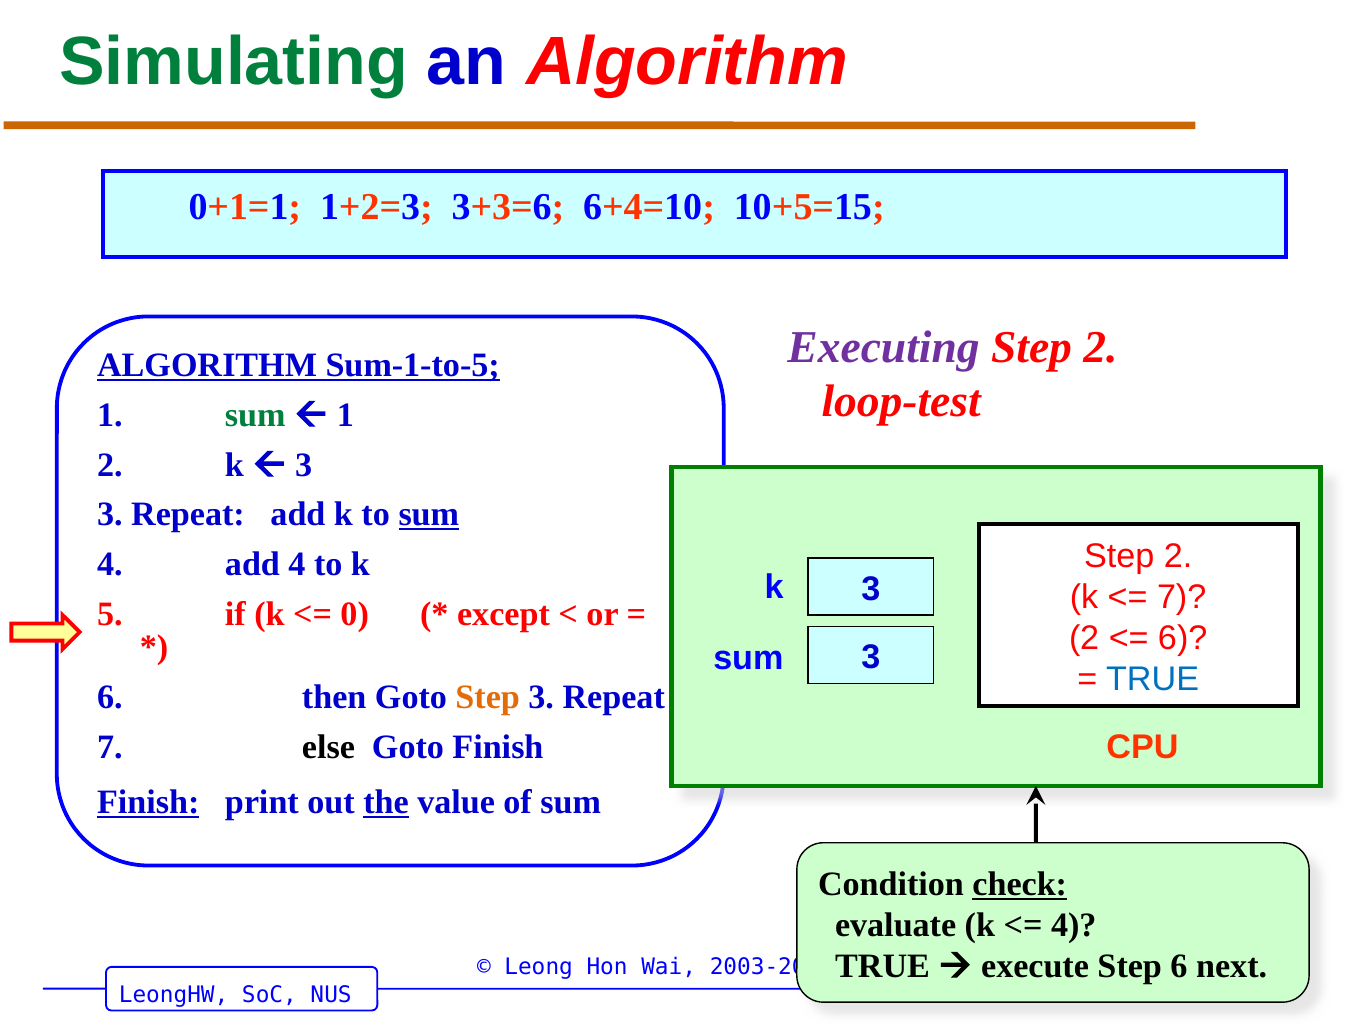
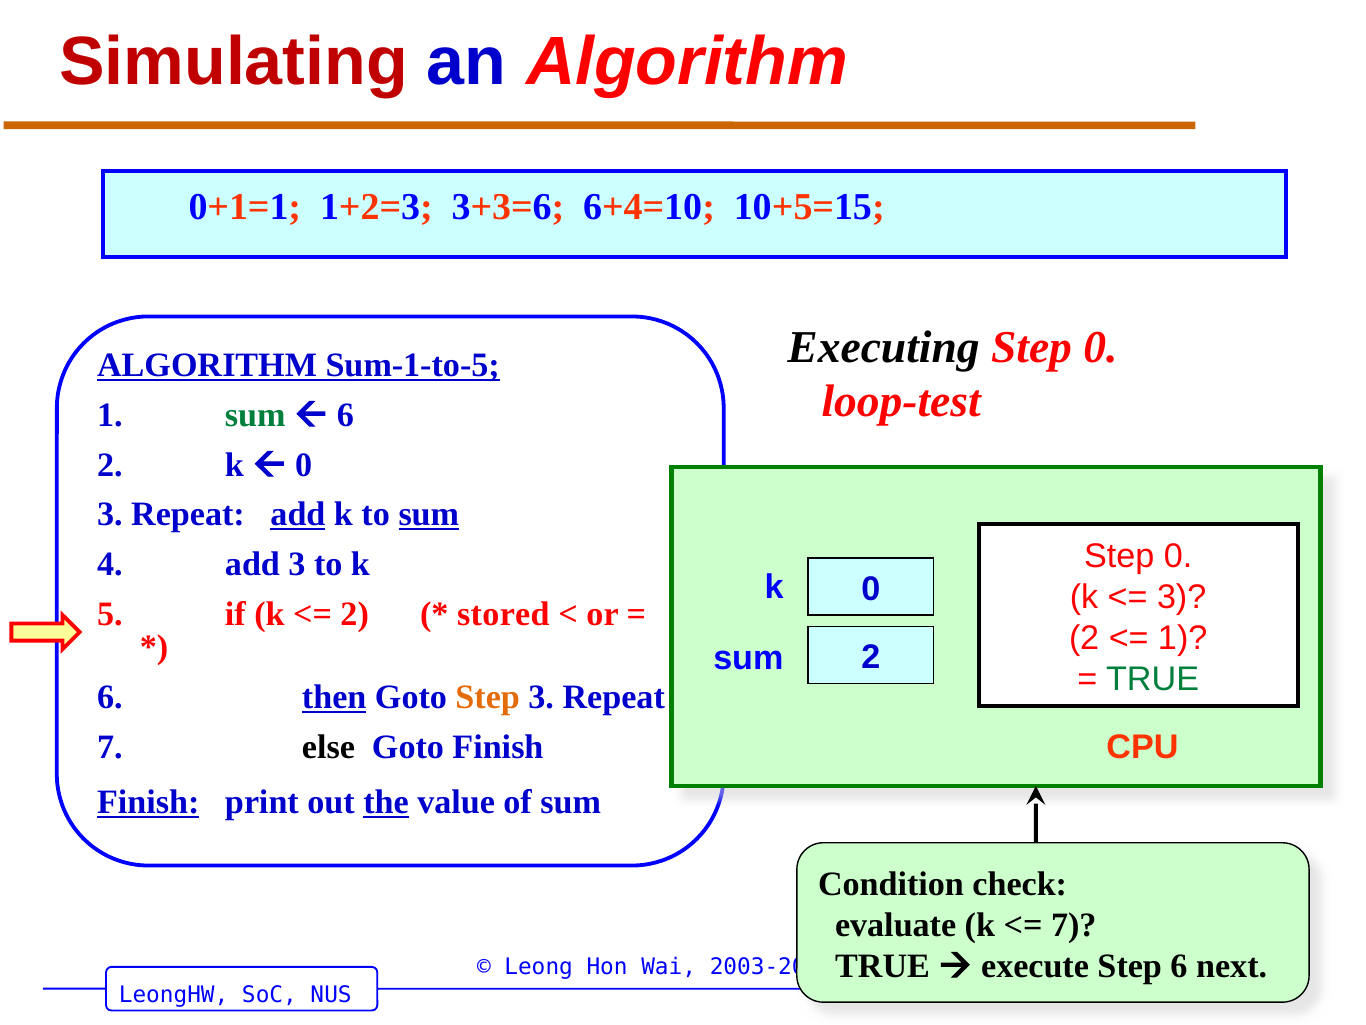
Simulating colour: green -> red (234, 62)
Executing colour: purple -> black (884, 347)
2: 2 -> 0 (1100, 347)
1: 1 -> 6 (345, 415)
3: 3 -> 0 (304, 465)
add underline: none -> present (298, 514)
2: 2 -> 0 (1178, 556)
add 4: 4 -> 3 (297, 564)
k 3: 3 -> 0 (871, 589)
7: 7 -> 3 (1182, 597)
0: 0 -> 2 (355, 614)
except: except -> stored (503, 614)
6: 6 -> 1 (1183, 638)
sum 3: 3 -> 2 (871, 657)
TRUE colour: blue -> green (1153, 679)
then underline: none -> present (334, 697)
check underline: present -> none (1020, 883)
4: 4 -> 7 (1074, 924)
